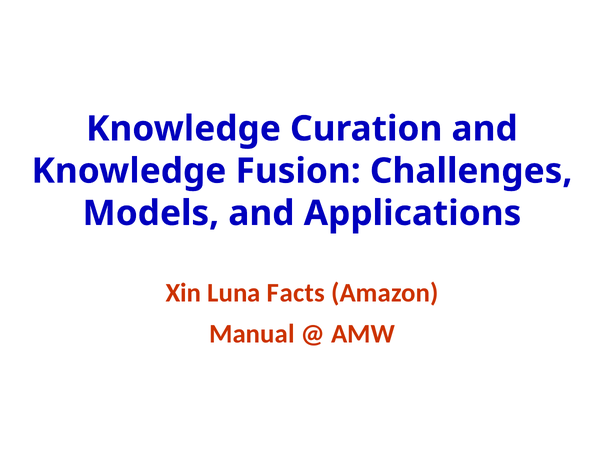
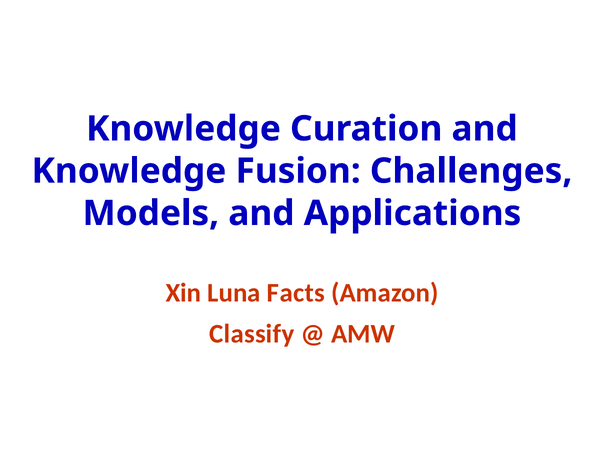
Manual: Manual -> Classify (252, 334)
